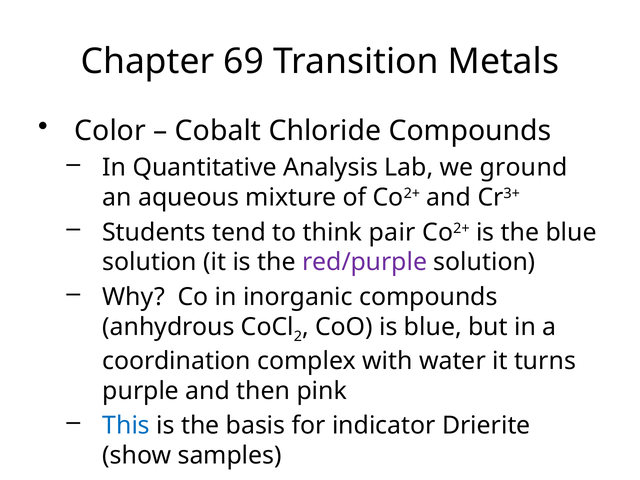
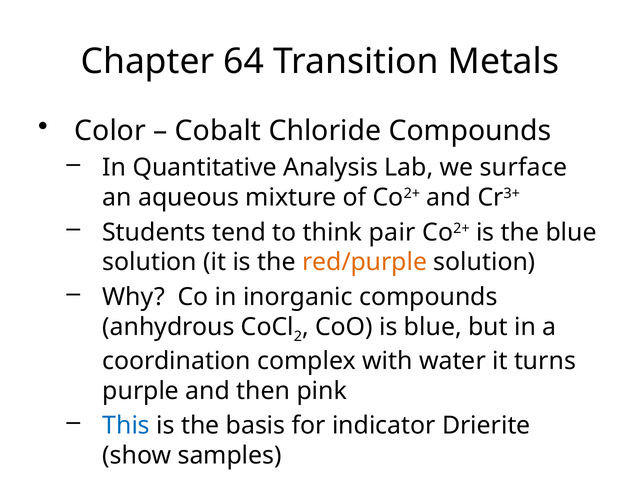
69: 69 -> 64 (244, 62)
ground: ground -> surface (524, 168)
red/purple colour: purple -> orange (365, 262)
